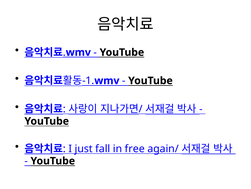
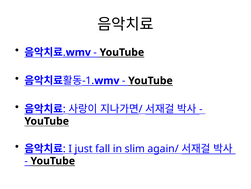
free: free -> slim (135, 148)
